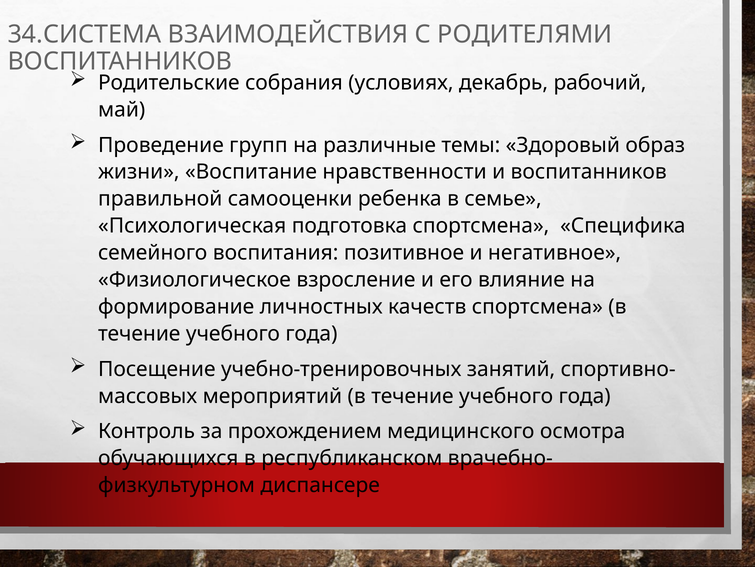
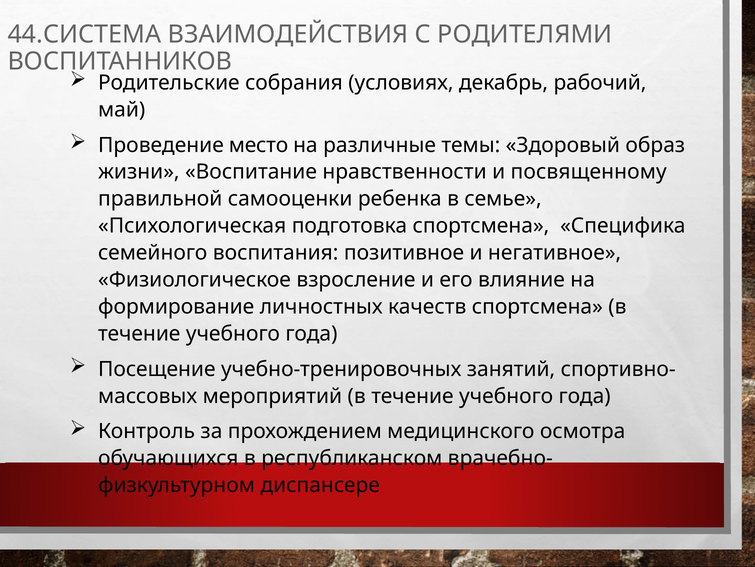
34.СИСТЕМА: 34.СИСТЕМА -> 44.СИСТЕМА (84, 34)
групп: групп -> место (259, 145)
и воспитанников: воспитанников -> посвященному (589, 172)
